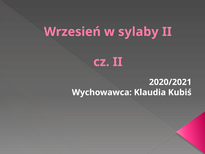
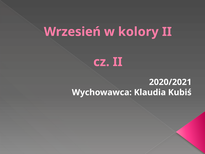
sylaby: sylaby -> kolory (138, 32)
